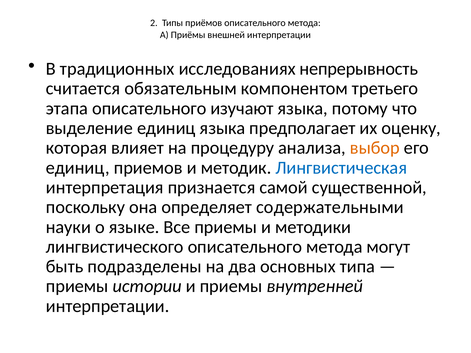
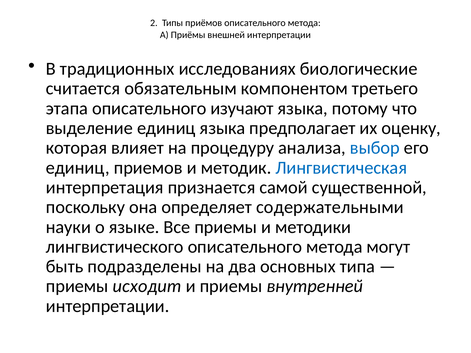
непрерывность: непрерывность -> биологические (359, 69)
выбор colour: orange -> blue (375, 148)
истории: истории -> исходит (147, 286)
